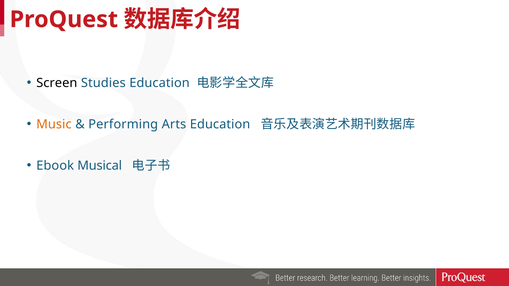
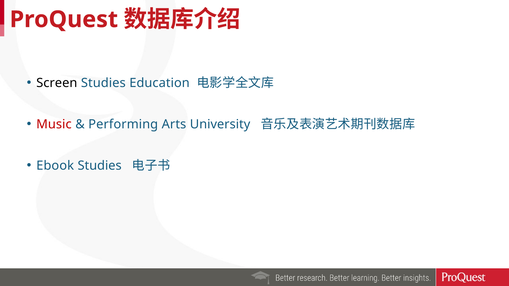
Music colour: orange -> red (54, 124)
Arts Education: Education -> University (220, 124)
Ebook Musical: Musical -> Studies (100, 166)
